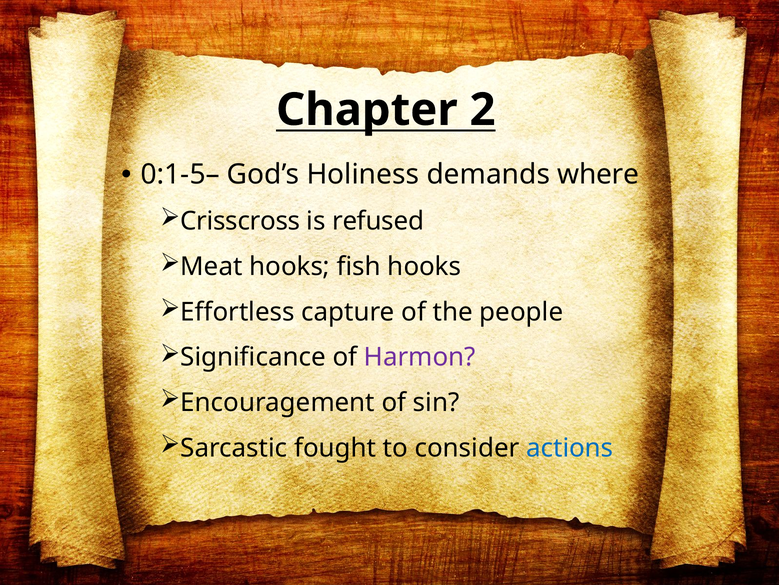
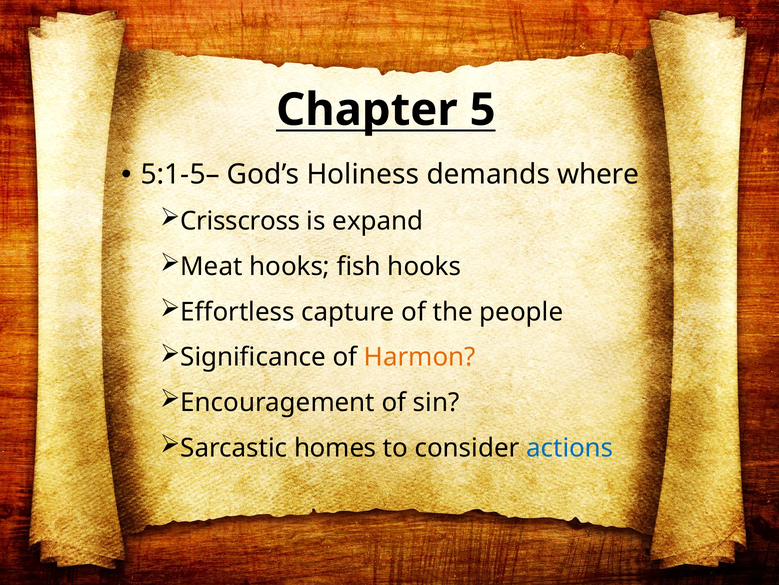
2: 2 -> 5 (483, 110)
0:1-5–: 0:1-5– -> 5:1-5– (180, 174)
refused: refused -> expand (378, 221)
Harmon colour: purple -> orange (420, 357)
fought: fought -> homes (335, 448)
